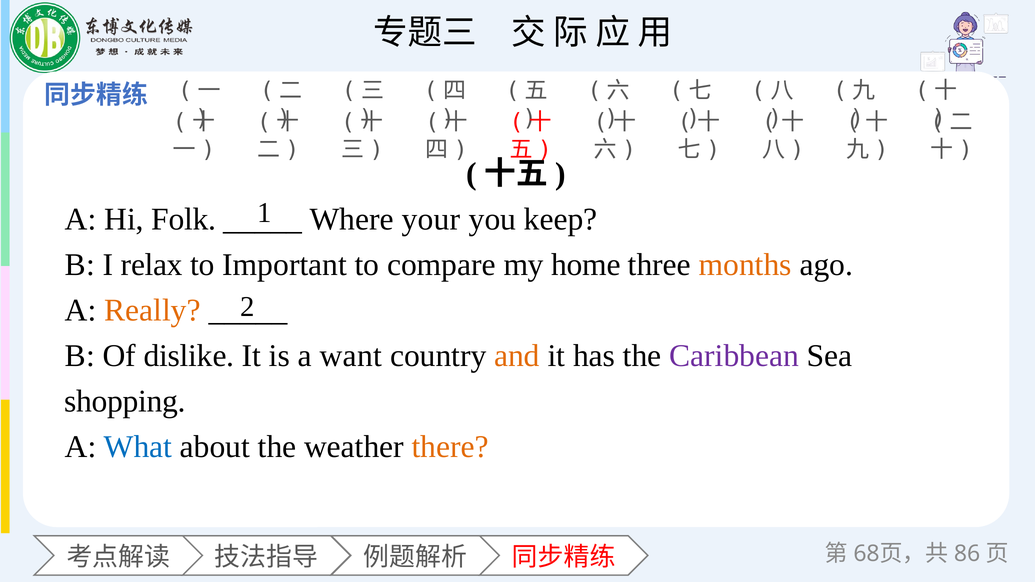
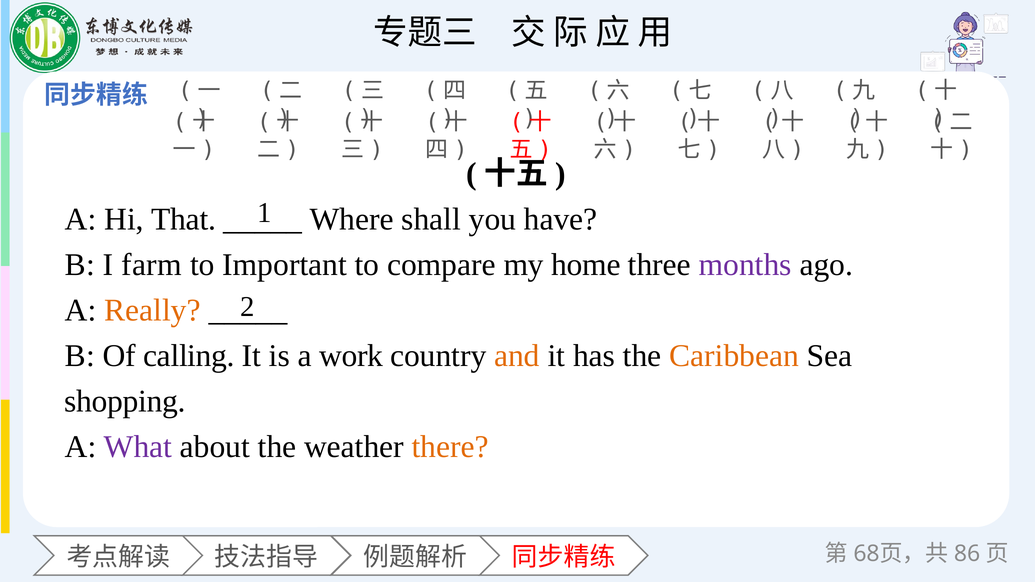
Folk: Folk -> That (184, 219)
your: your -> shall (431, 219)
keep: keep -> have (561, 219)
relax: relax -> farm (151, 265)
months colour: orange -> purple (745, 265)
dislike: dislike -> calling (189, 356)
want: want -> work (351, 356)
Caribbean colour: purple -> orange (734, 356)
What colour: blue -> purple (138, 447)
